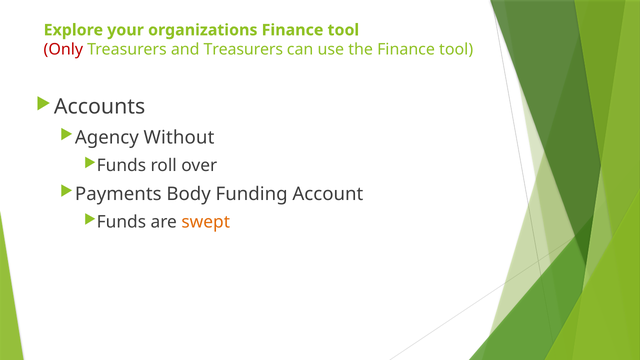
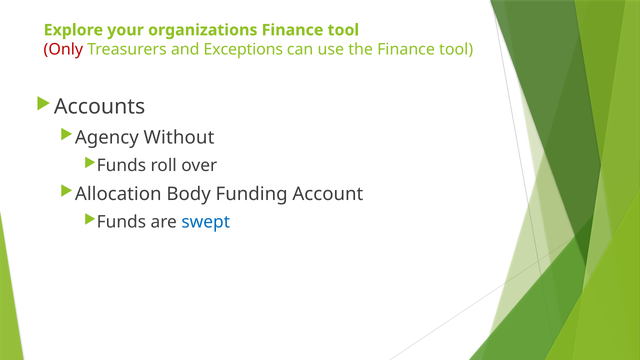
and Treasurers: Treasurers -> Exceptions (243, 49)
Payments: Payments -> Allocation (118, 194)
swept colour: orange -> blue (206, 222)
